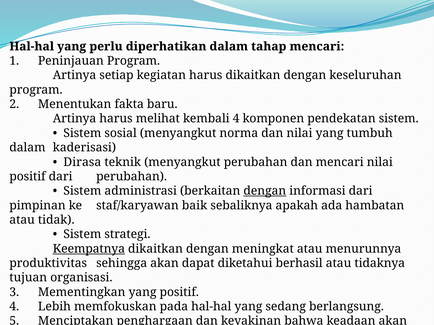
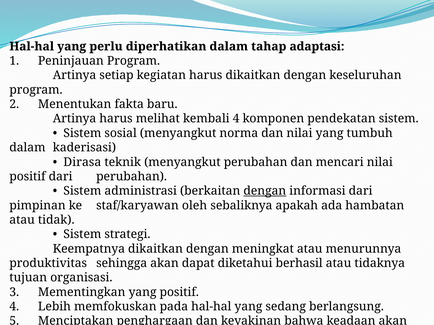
tahap mencari: mencari -> adaptasi (317, 47)
staf/karyawan baik: baik -> oleh (195, 206)
Keempatnya underline: present -> none (89, 249)
